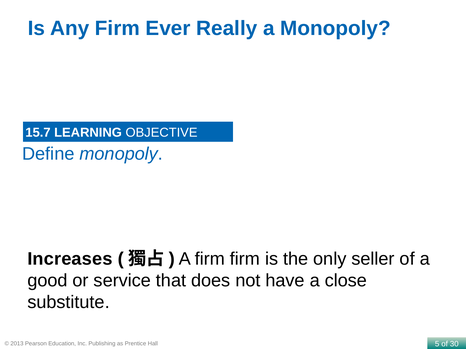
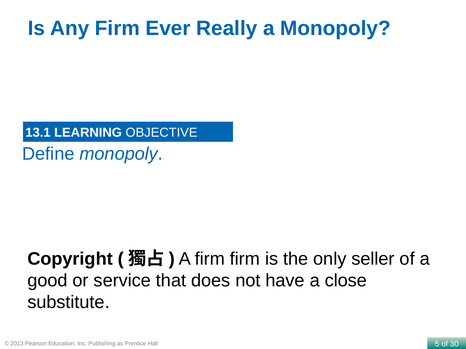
15.7: 15.7 -> 13.1 (38, 133)
Increases: Increases -> Copyright (70, 259)
